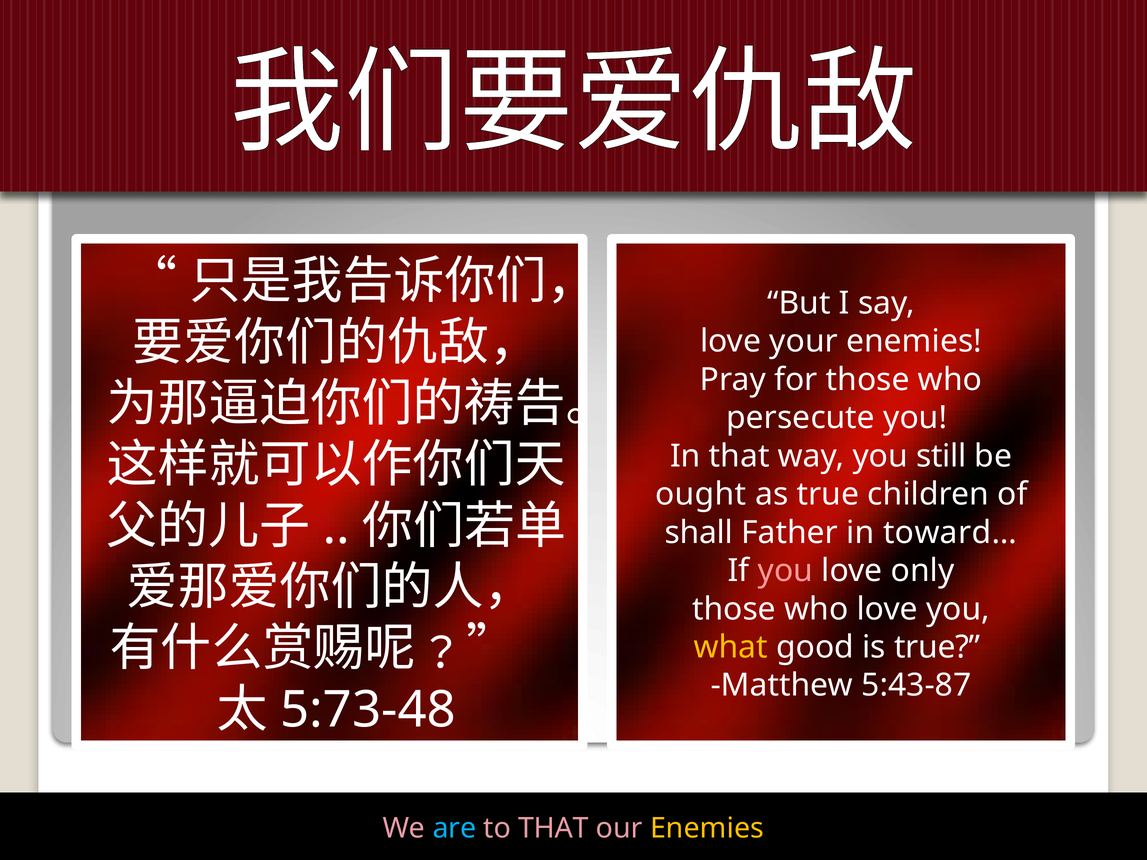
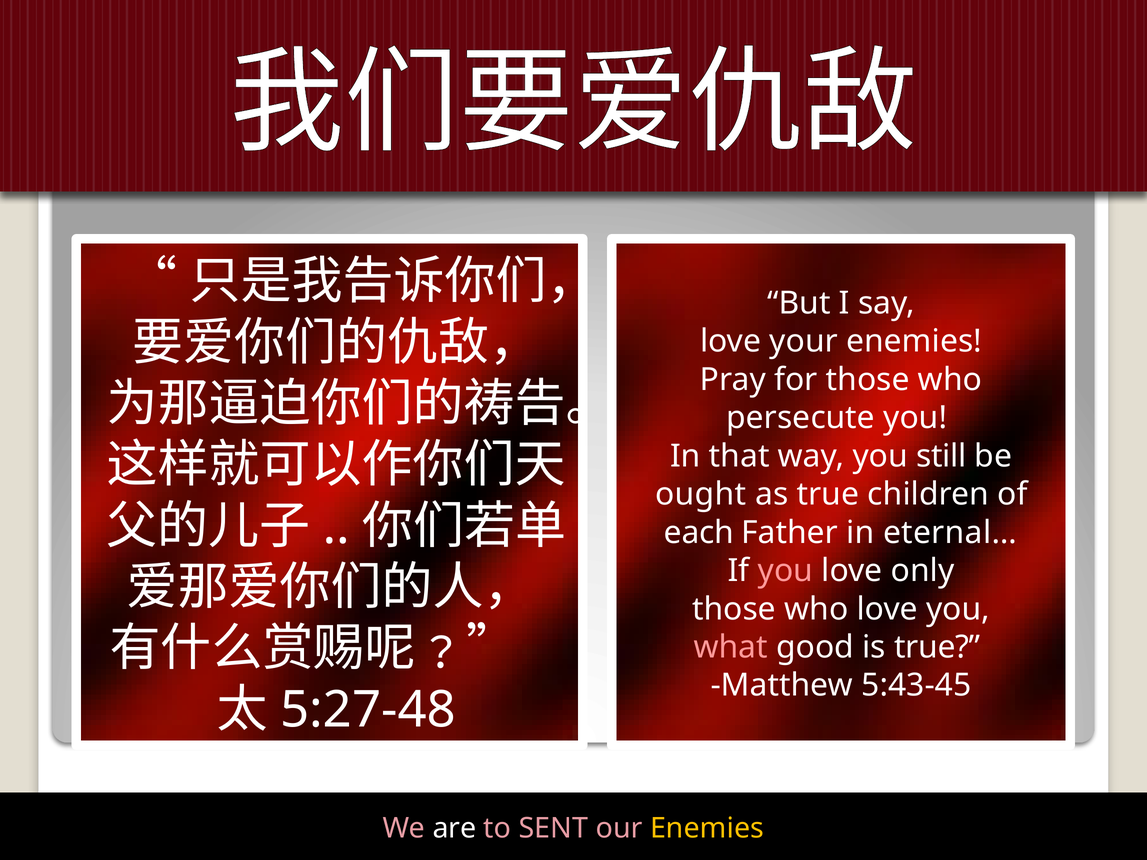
shall: shall -> each (699, 533)
toward…: toward… -> eternal… (950, 533)
what colour: yellow -> pink (731, 647)
5:43-87: 5:43-87 -> 5:43-45 (916, 686)
5:73-48: 5:73-48 -> 5:27-48 (368, 710)
are colour: light blue -> white (454, 829)
to THAT: THAT -> SENT (553, 829)
